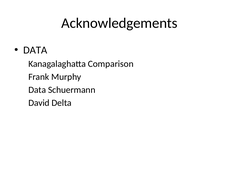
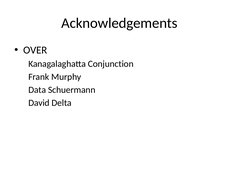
DATA: DATA -> OVER (35, 50)
Comparison: Comparison -> Conjunction (111, 64)
